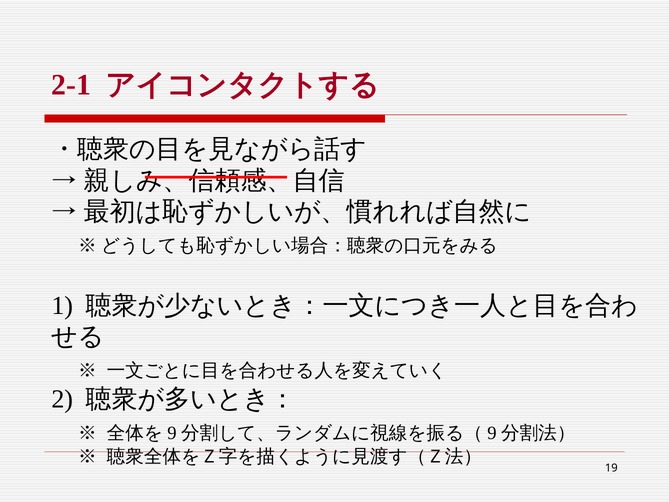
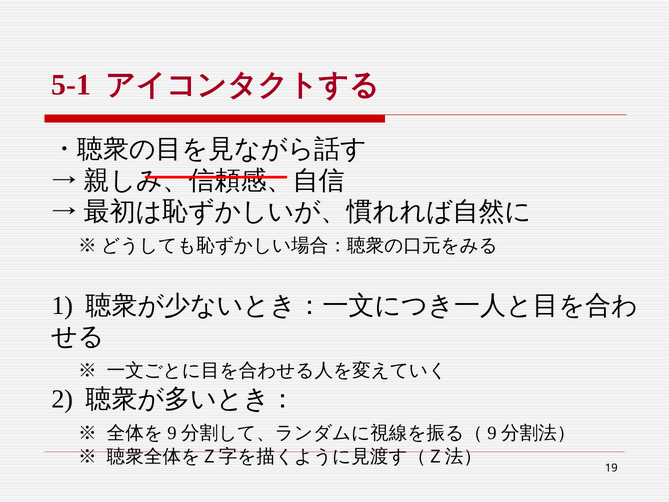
2-1: 2-1 -> 5-1 (71, 85)
